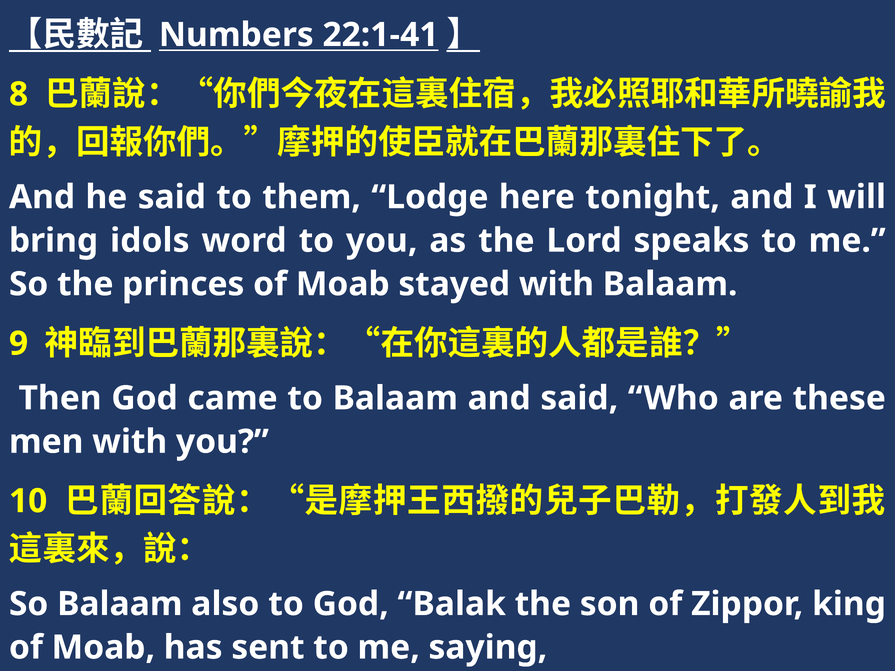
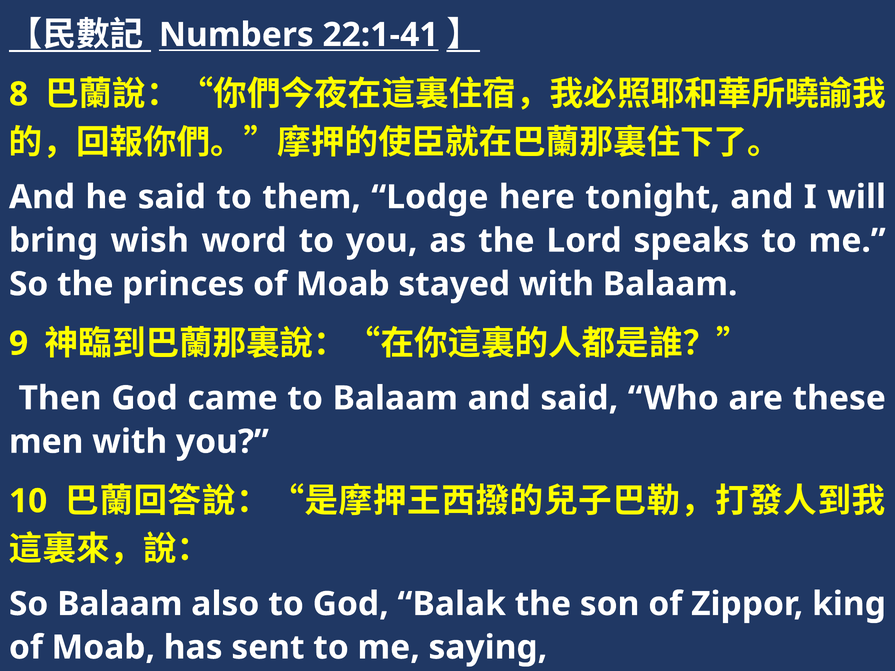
idols: idols -> wish (150, 241)
